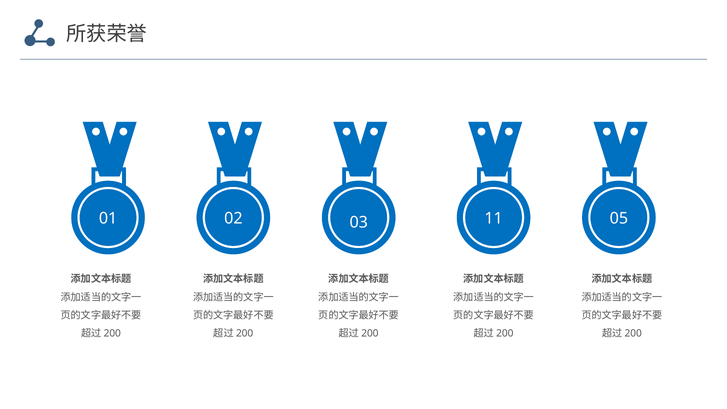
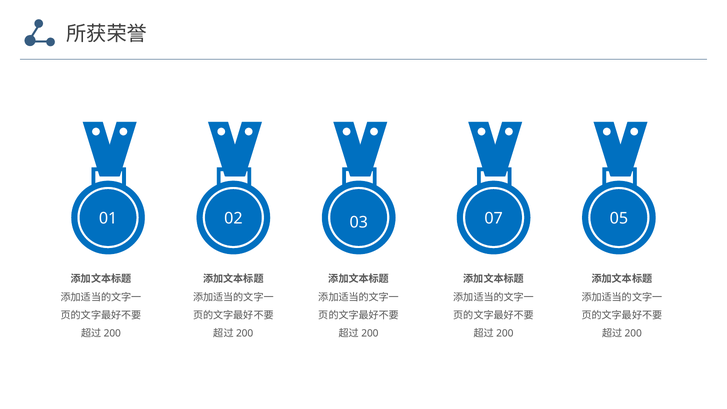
11: 11 -> 07 (494, 219)
